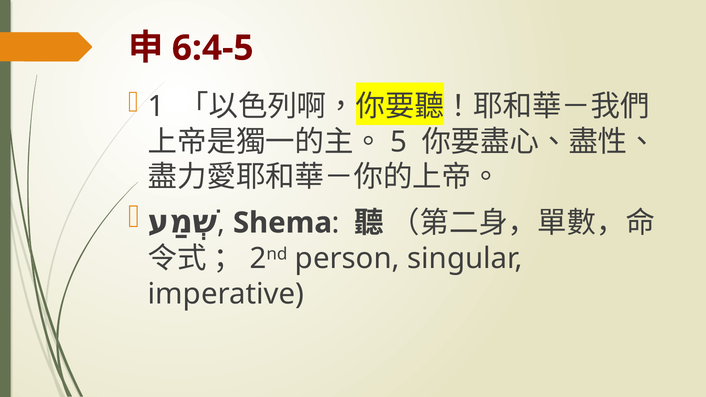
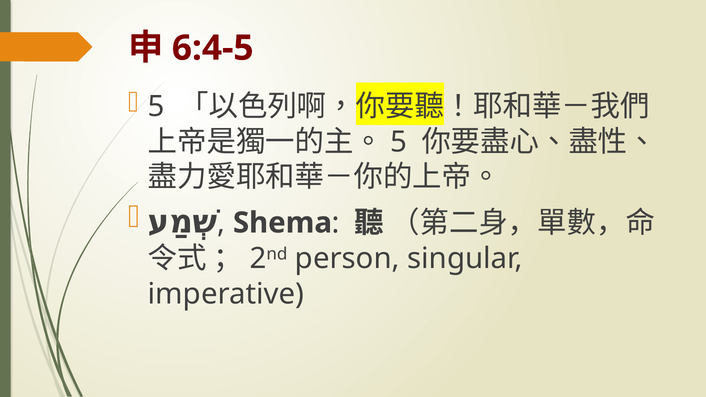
1: 1 -> 5 (156, 107)
